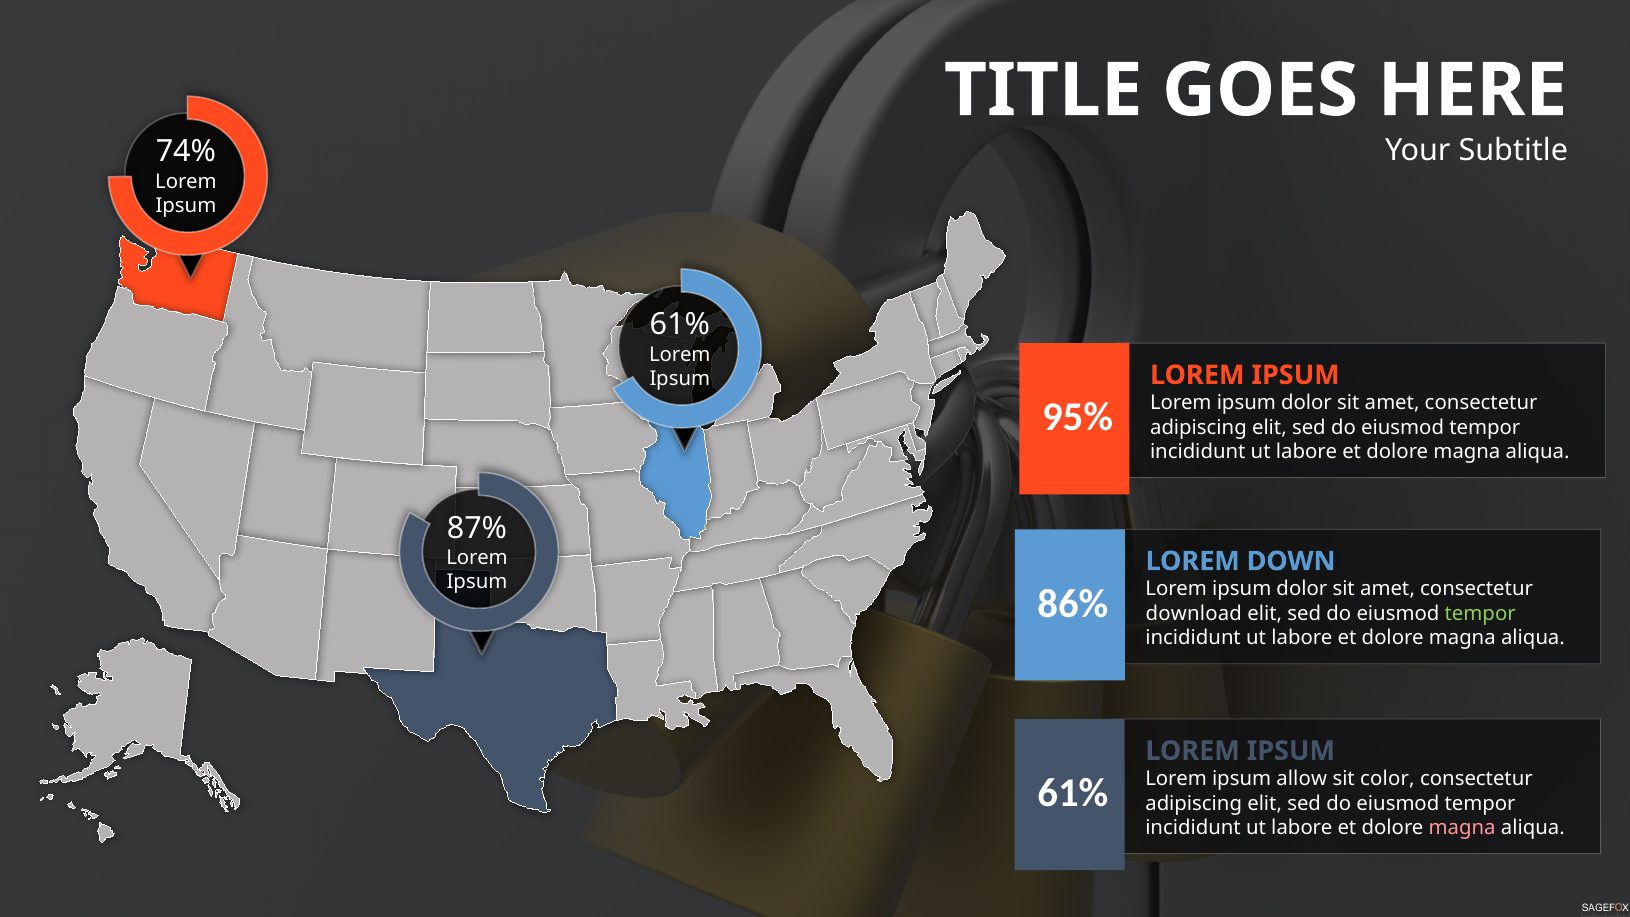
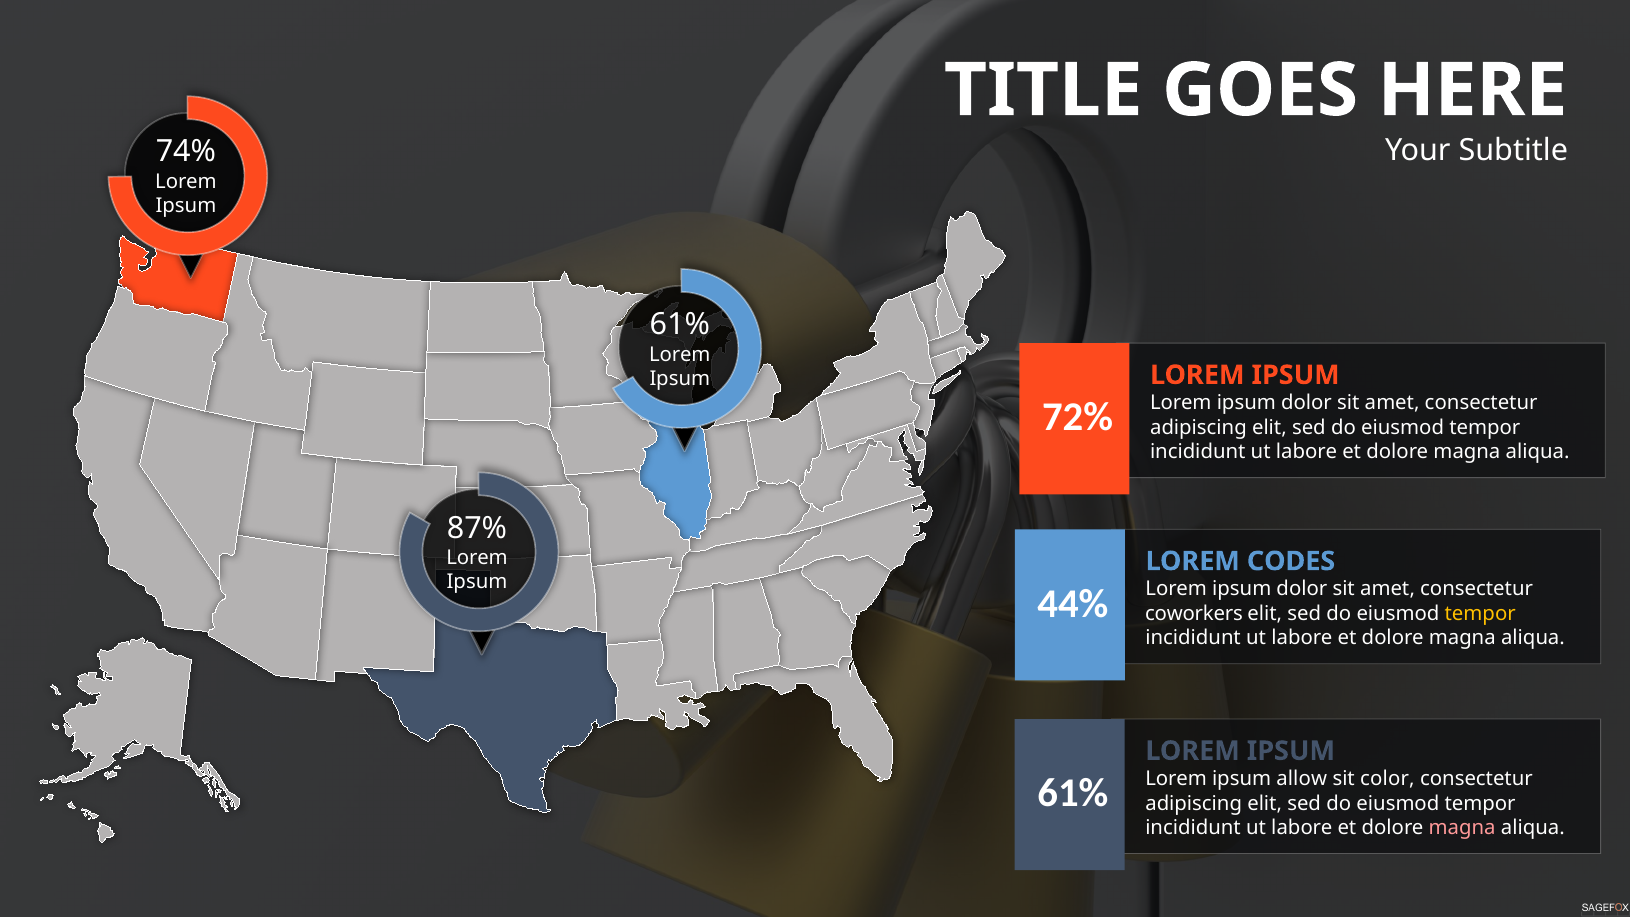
95%: 95% -> 72% (1078, 417)
DOWN: DOWN -> CODES (1291, 561)
86%: 86% -> 44% (1073, 603)
download: download -> coworkers (1194, 614)
tempor colour: light green -> yellow (1480, 614)
